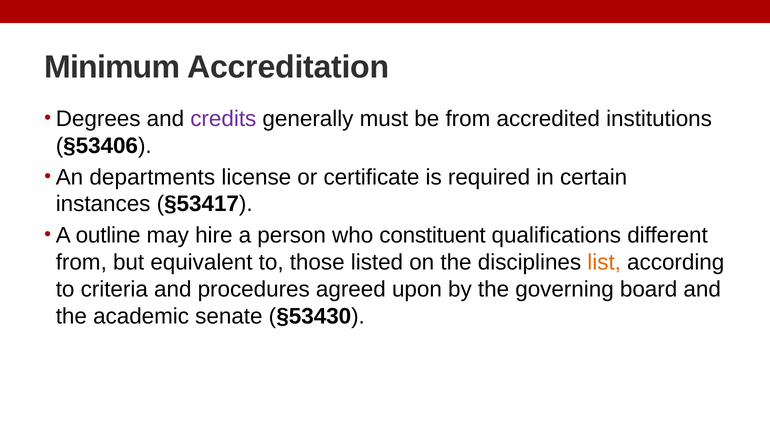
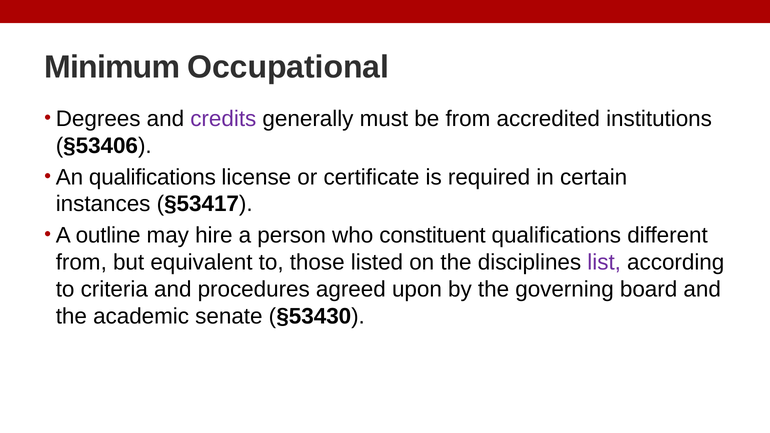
Accreditation: Accreditation -> Occupational (288, 67)
An departments: departments -> qualifications (152, 177)
list colour: orange -> purple (604, 262)
